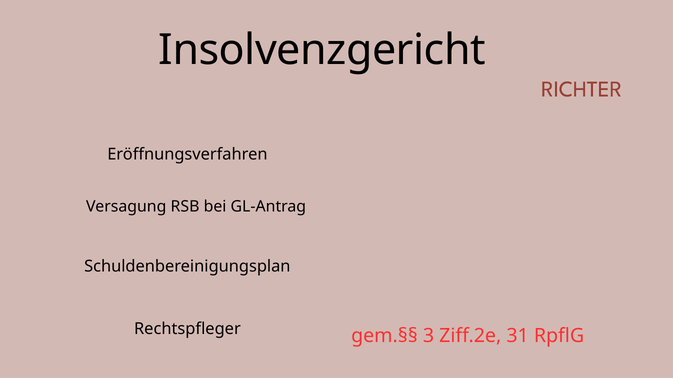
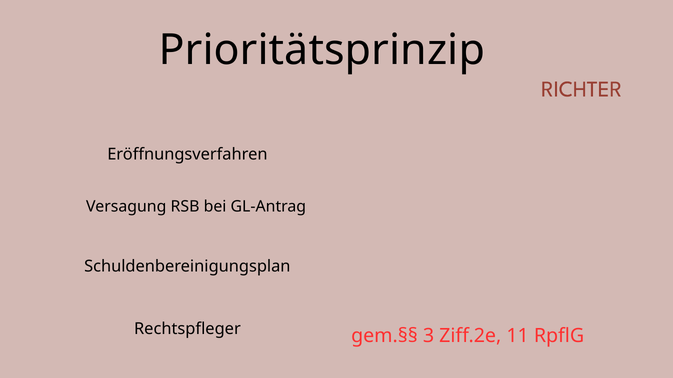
Insolvenzgericht: Insolvenzgericht -> Prioritätsprinzip (322, 50)
31: 31 -> 11 (518, 336)
